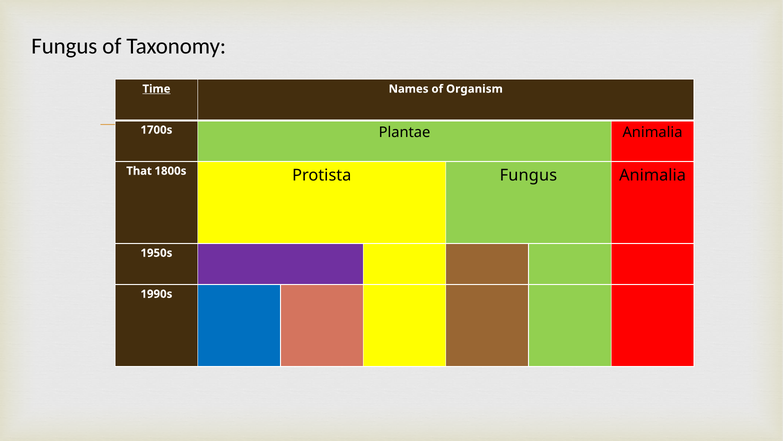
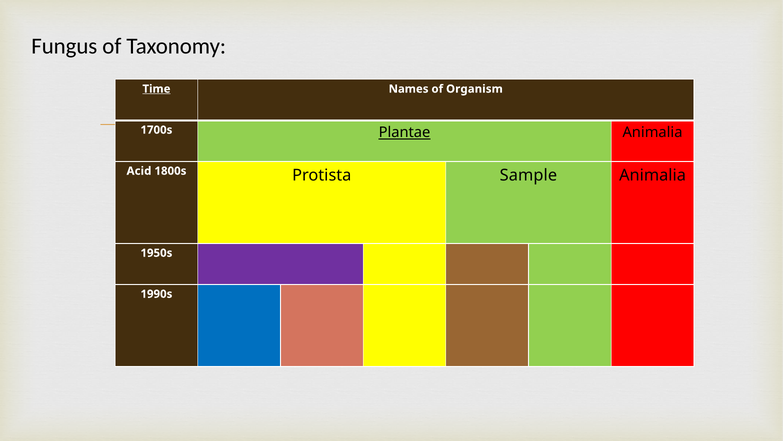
Plantae underline: none -> present (405, 132)
That: That -> Acid (139, 171)
Protista Fungus: Fungus -> Sample (528, 175)
